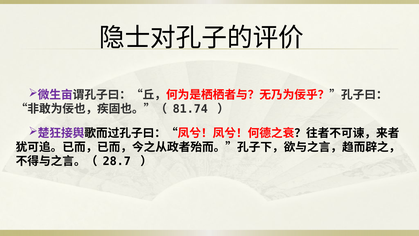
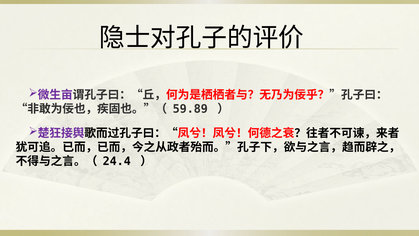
81.74: 81.74 -> 59.89 (190, 109)
28.7: 28.7 -> 24.4 (117, 161)
